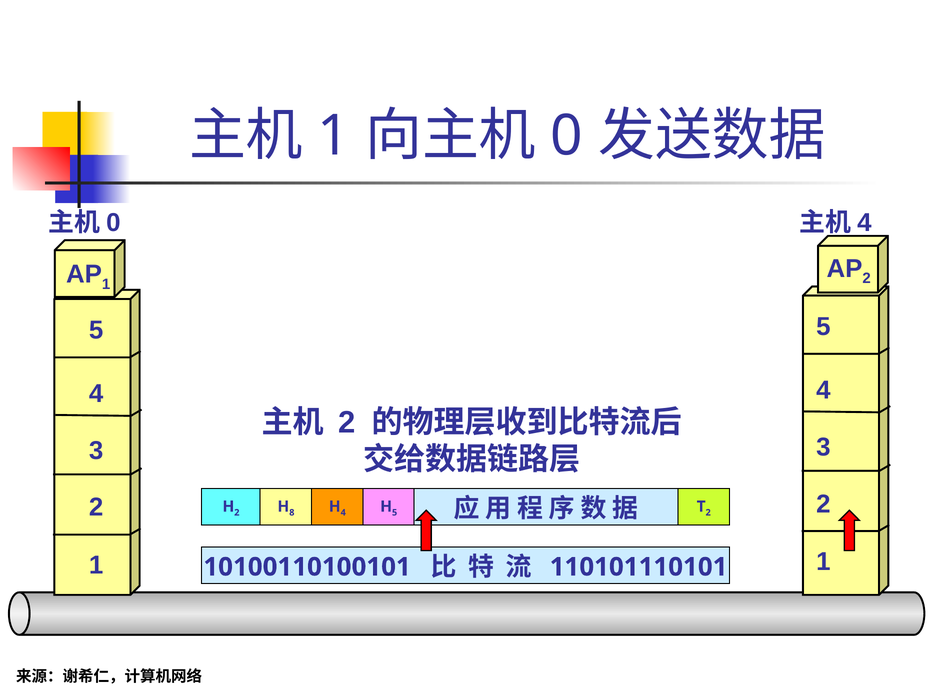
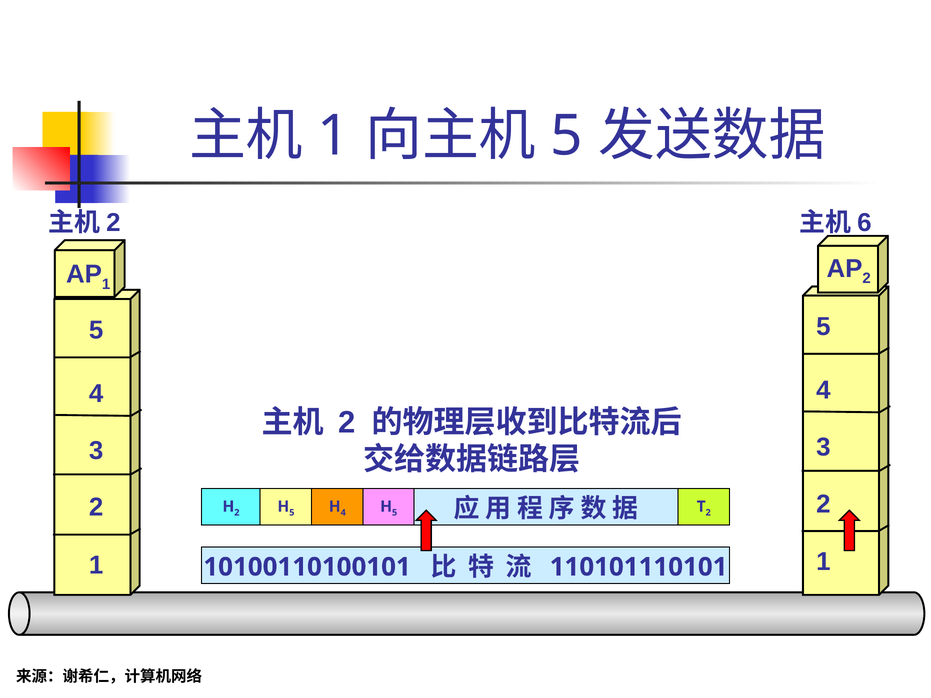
0: 0 -> 5 (567, 136)
0: 0 -> 2 (113, 223)
4: 4 -> 6 (864, 223)
8: 8 -> 5 (292, 513)
